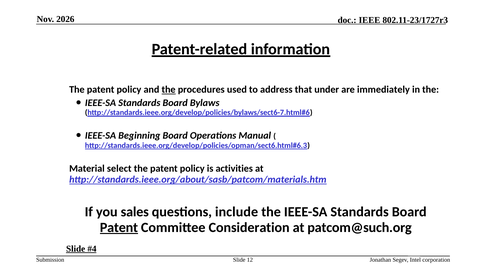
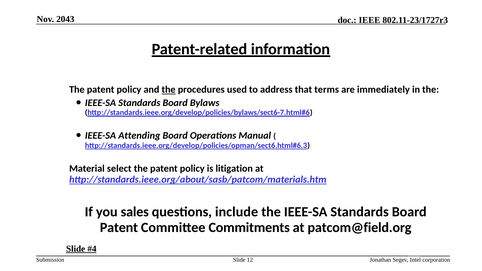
2026: 2026 -> 2043 (65, 19)
under: under -> terms (327, 90)
Beginning: Beginning -> Attending (139, 136)
activities: activities -> litigation (234, 169)
Patent underline: present -> none (119, 228)
Consideration: Consideration -> Commitments (249, 228)
patcom@such.org: patcom@such.org -> patcom@field.org (360, 228)
